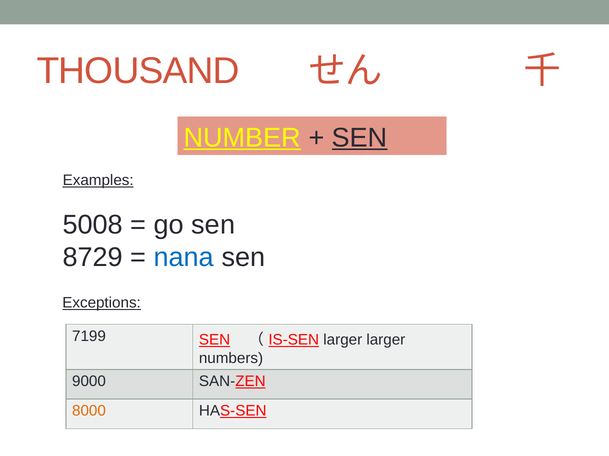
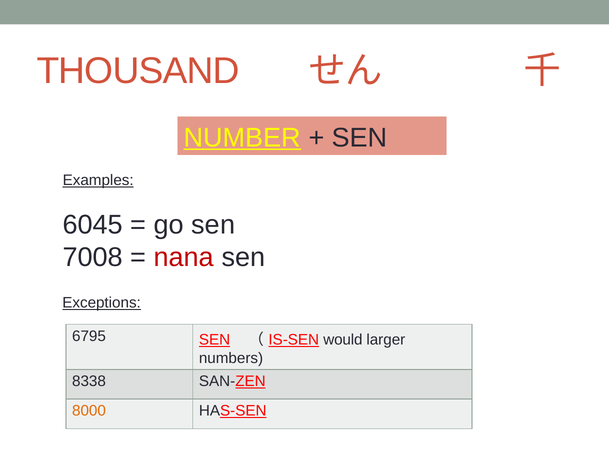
SEN underline: present -> none (360, 138)
5008: 5008 -> 6045 (93, 225)
8729: 8729 -> 7008 (93, 258)
nana colour: blue -> red (184, 258)
7199: 7199 -> 6795 (89, 337)
larger: larger -> would (343, 340)
9000: 9000 -> 8338 (89, 382)
